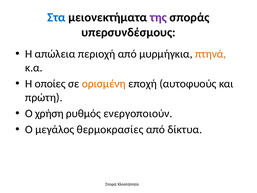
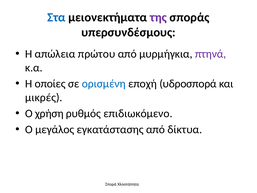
περιοχή: περιοχή -> πρώτου (97, 54)
πτηνά colour: orange -> purple (211, 54)
ορισμένη colour: orange -> blue (104, 84)
αυτοφυούς: αυτοφυούς -> υδροσπορά (188, 84)
πρώτη: πρώτη -> μικρές (44, 97)
ενεργοποιούν: ενεργοποιούν -> επιδιωκόμενο (138, 113)
θερμοκρασίες: θερμοκρασίες -> εγκατάστασης (110, 129)
